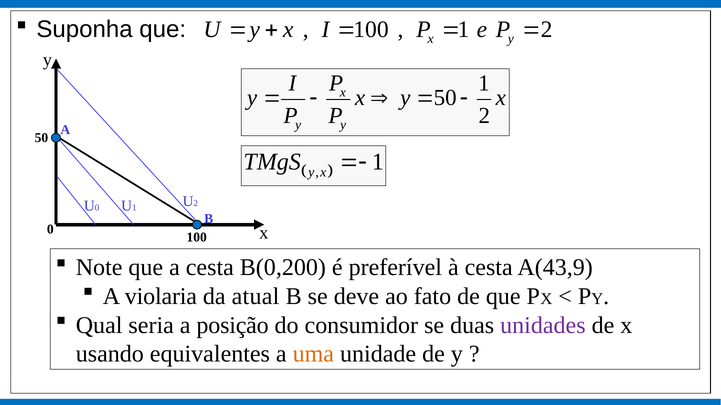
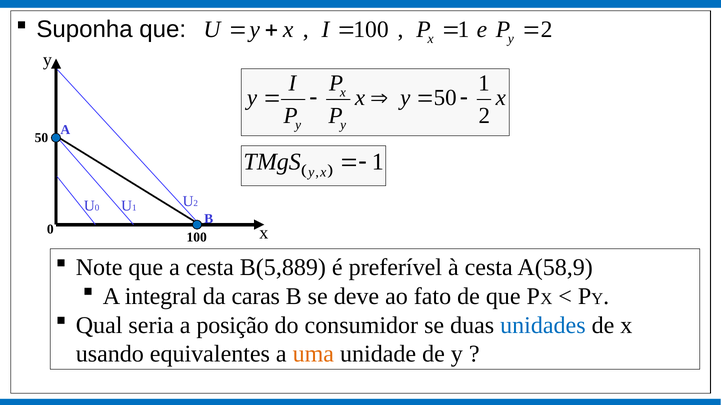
B(0,200: B(0,200 -> B(5,889 (283, 268)
A(43,9: A(43,9 -> A(58,9 (555, 268)
violaria: violaria -> integral (161, 297)
atual: atual -> caras (256, 297)
unidades colour: purple -> blue (543, 326)
